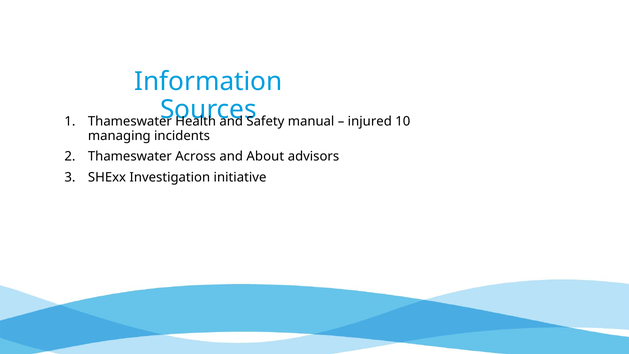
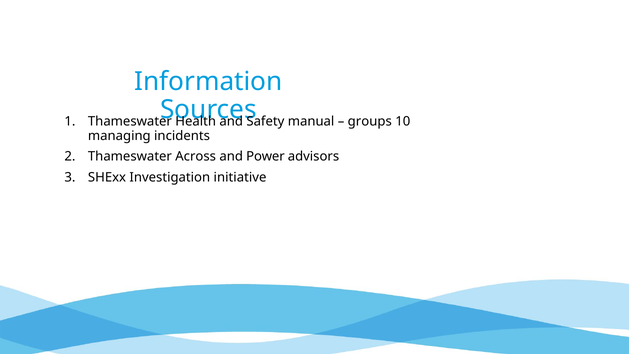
injured: injured -> groups (370, 122)
About: About -> Power (265, 156)
